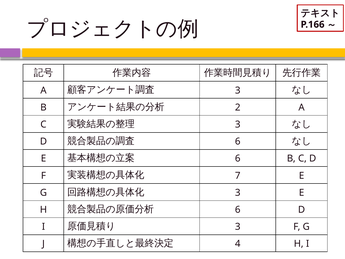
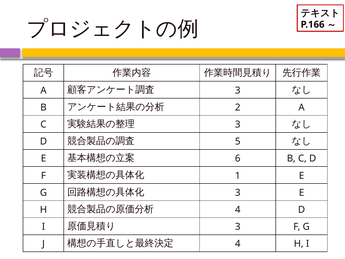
6: 6 -> 5 (238, 141)
7: 7 -> 1 (238, 175)
6: 6 -> 4 (238, 210)
